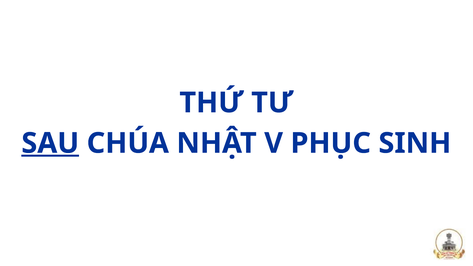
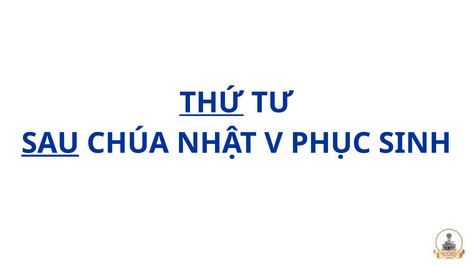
THỨ underline: none -> present (212, 103)
